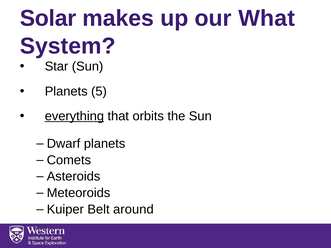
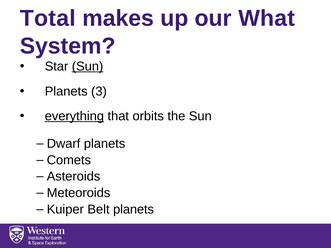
Solar: Solar -> Total (48, 18)
Sun underline: none -> present (88, 66)
5: 5 -> 3 (99, 91)
Belt around: around -> planets (134, 210)
